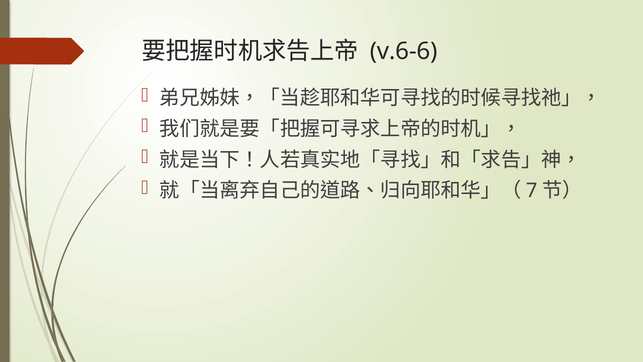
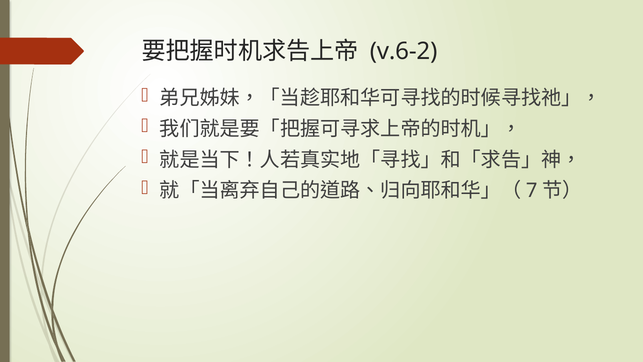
v.6-6: v.6-6 -> v.6-2 (404, 51)
